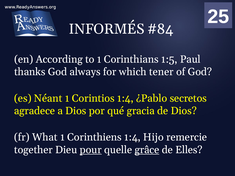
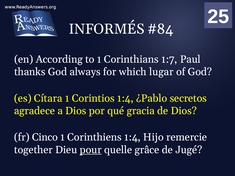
1:5: 1:5 -> 1:7 (169, 59)
tener: tener -> lugar (161, 72)
Néant: Néant -> Cítara (48, 98)
What: What -> Cinco (45, 137)
grâce underline: present -> none (147, 150)
Elles: Elles -> Jugé (189, 150)
